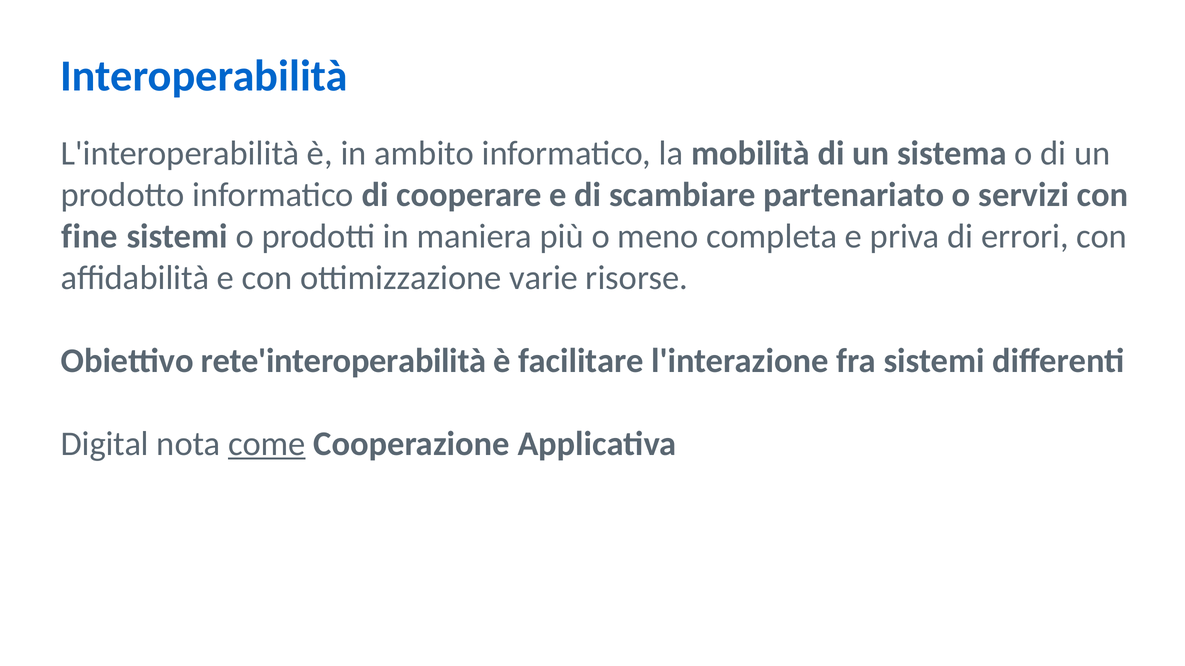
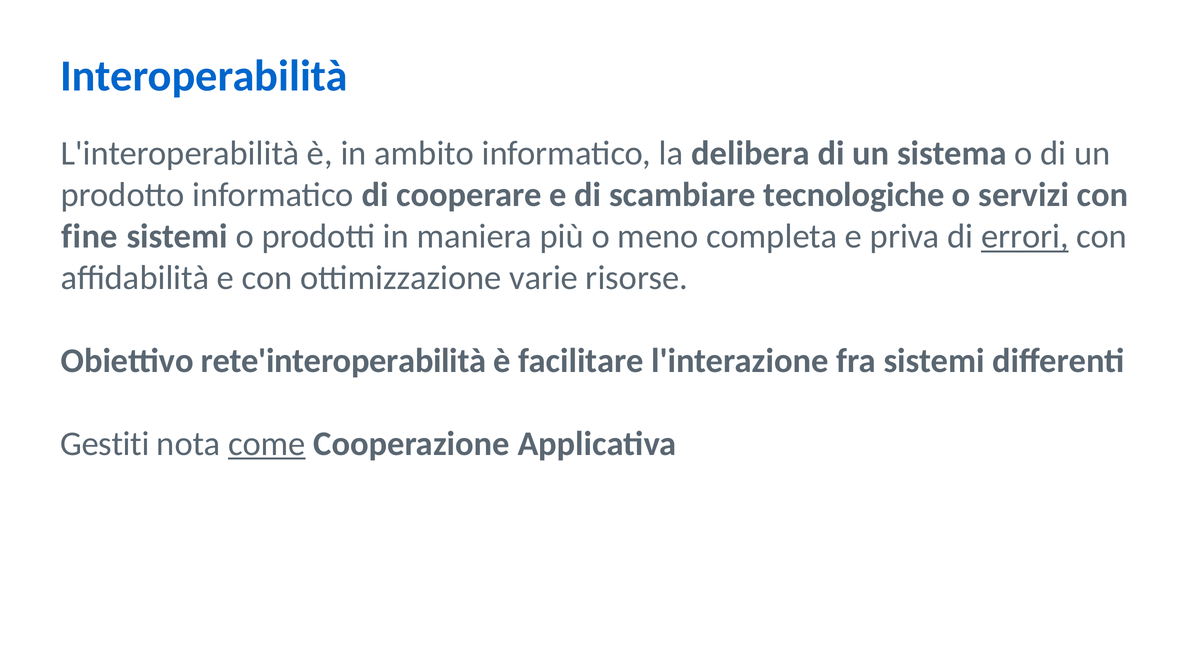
mobilità: mobilità -> delibera (750, 154)
partenariato: partenariato -> tecnologiche (854, 195)
errori underline: none -> present (1025, 237)
Digital: Digital -> Gestiti (105, 444)
